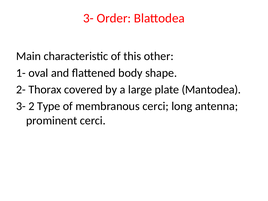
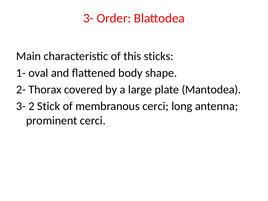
other: other -> sticks (159, 56)
Type: Type -> Stick (49, 106)
